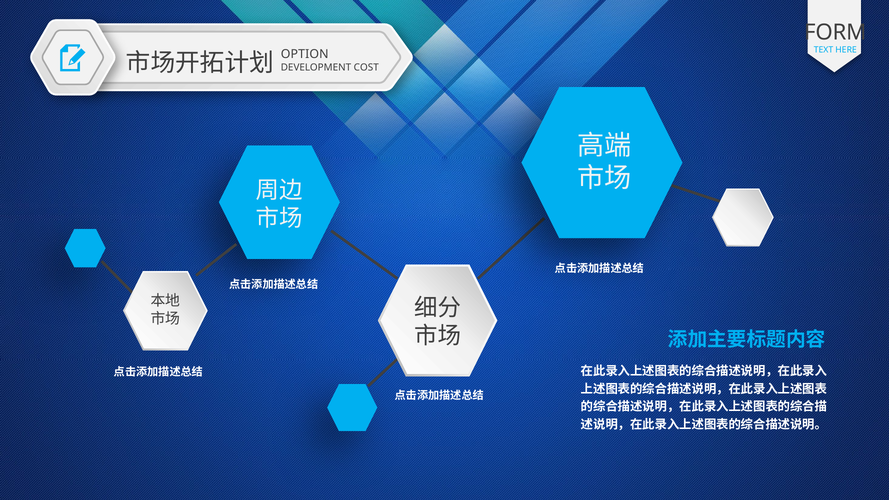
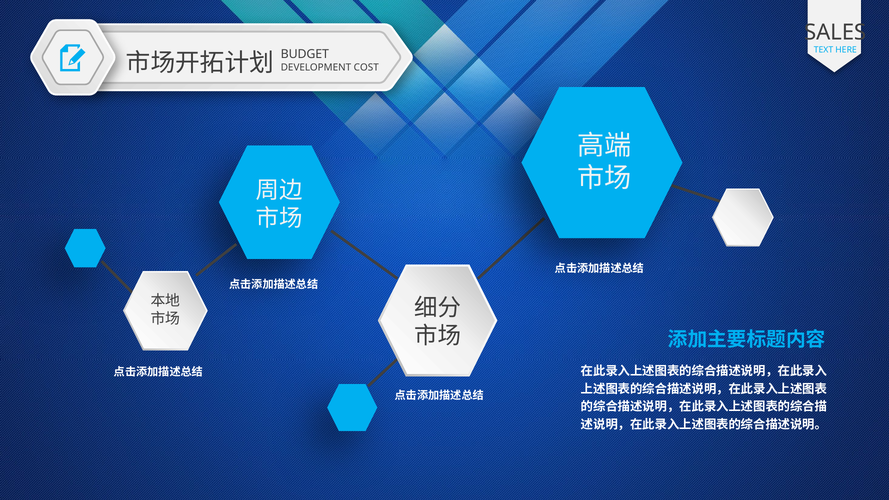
FORM: FORM -> SALES (835, 32)
OPTION: OPTION -> BUDGET (305, 54)
